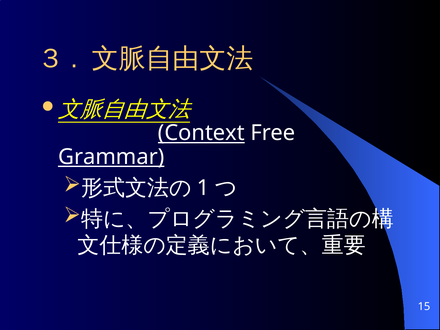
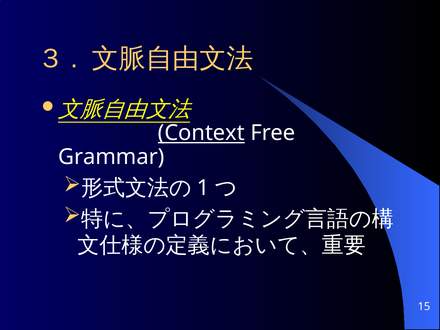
Grammar underline: present -> none (111, 157)
